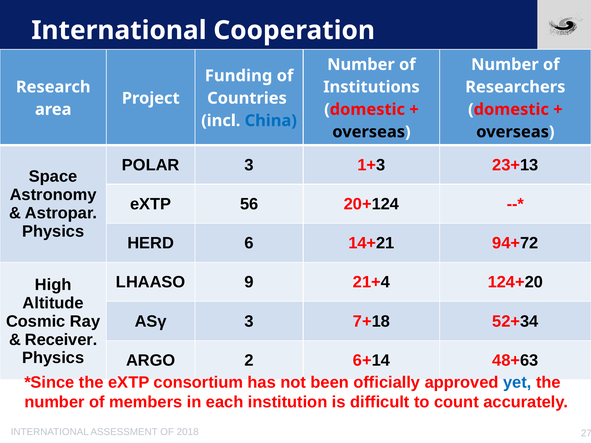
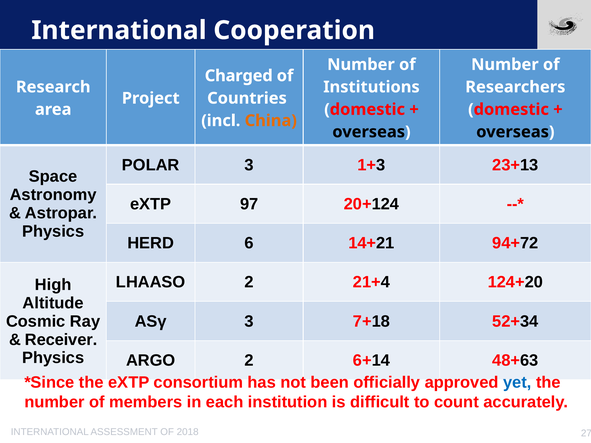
Funding: Funding -> Charged (239, 76)
China colour: blue -> orange (271, 121)
56: 56 -> 97 (249, 204)
LHAASO 9: 9 -> 2 (249, 282)
